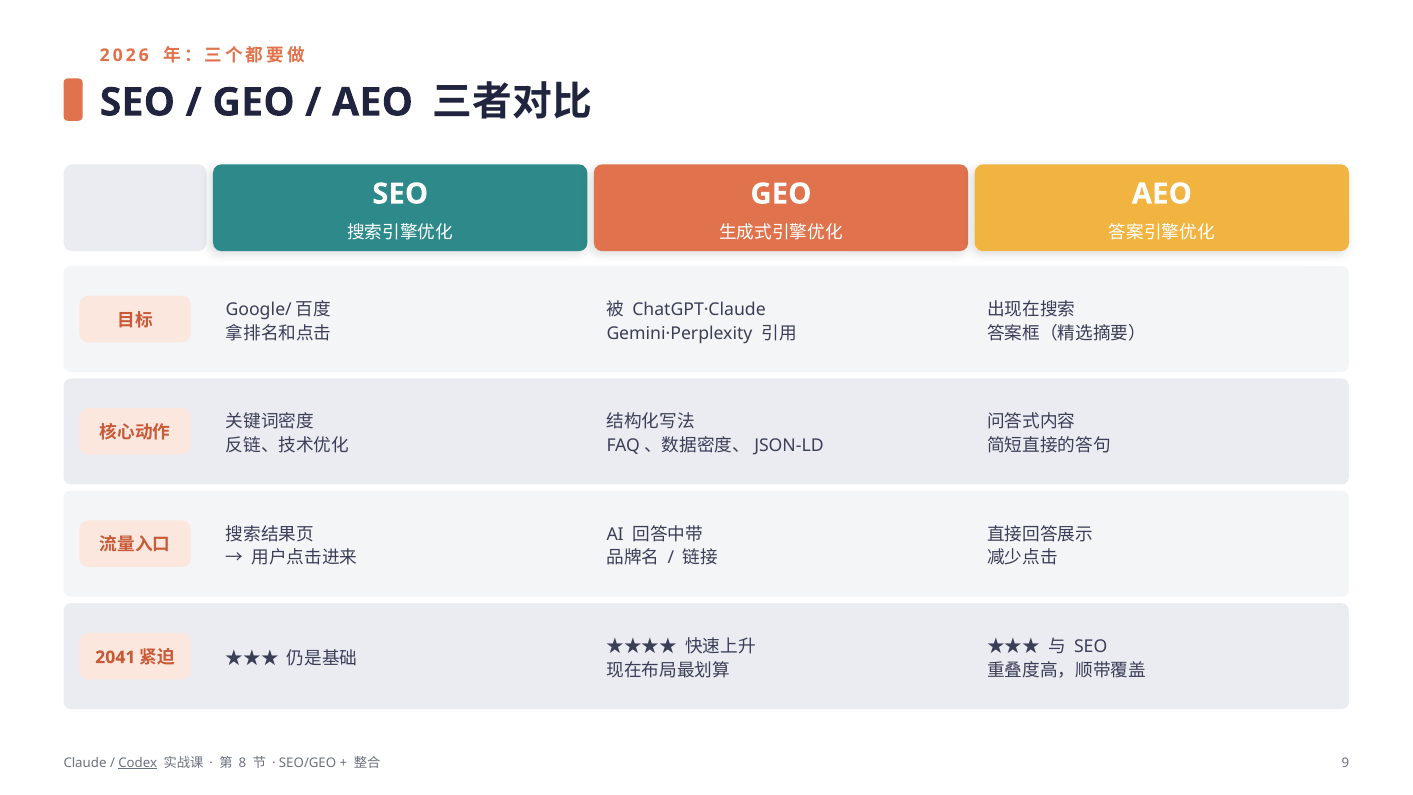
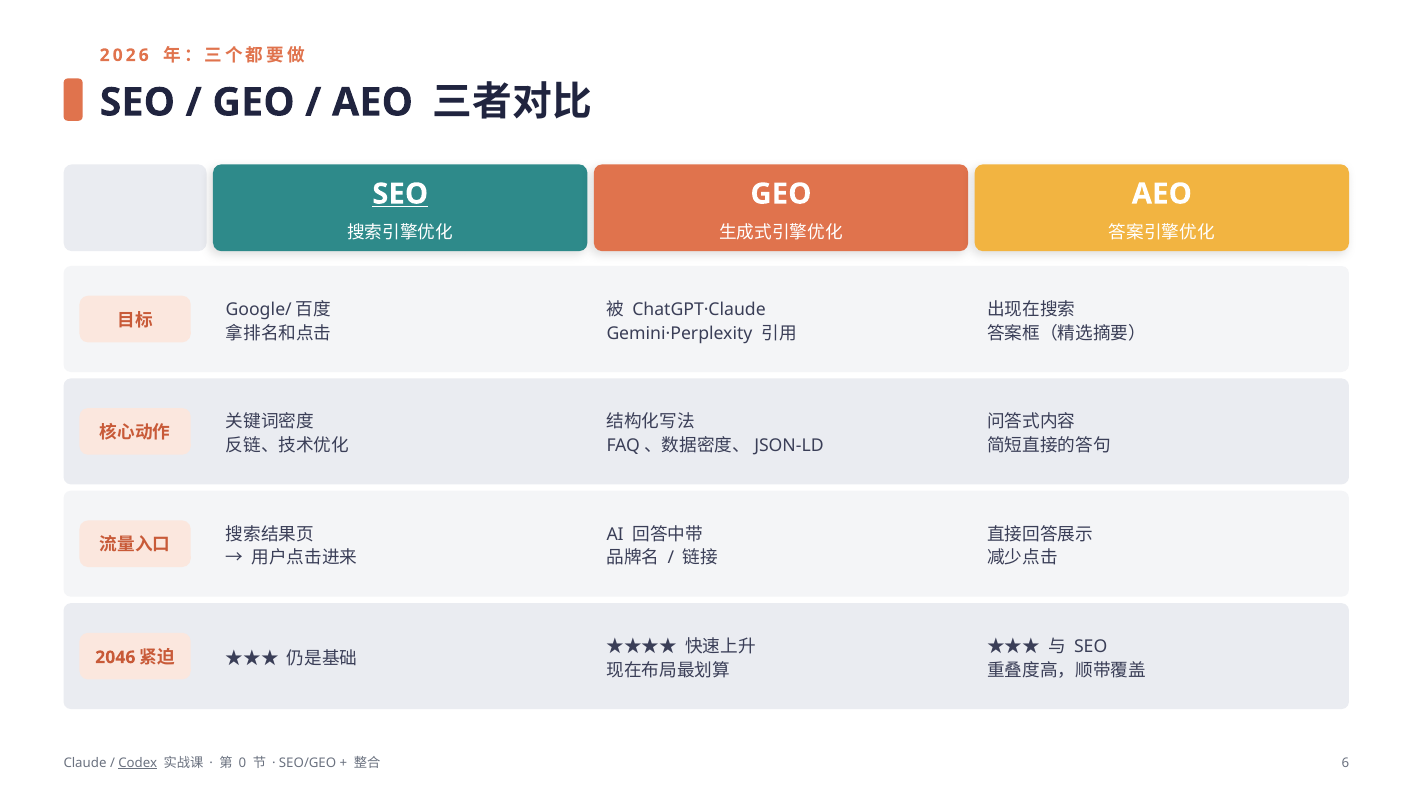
SEO underline: none -> present (400, 194)
2041: 2041 -> 2046 (115, 657)
8: 8 -> 0 (242, 763)
9: 9 -> 6 (1345, 763)
